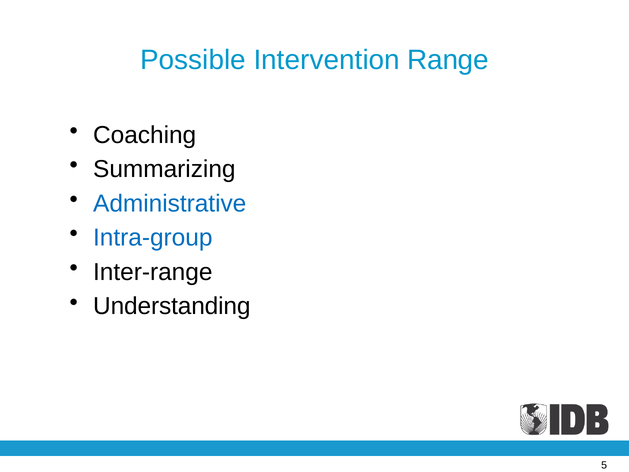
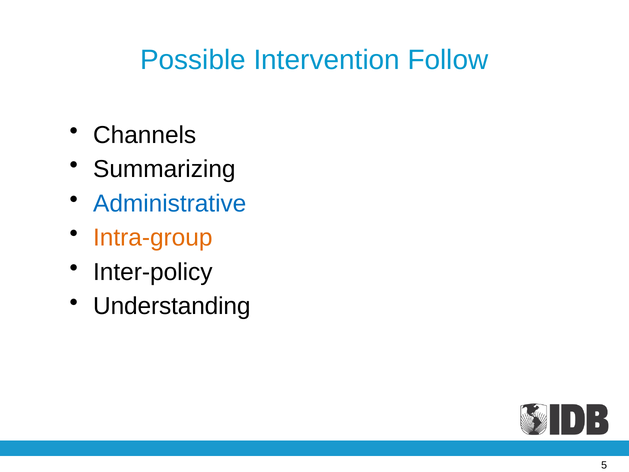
Range: Range -> Follow (448, 60)
Coaching: Coaching -> Channels (145, 135)
Intra-group colour: blue -> orange (153, 238)
Inter-range: Inter-range -> Inter-policy (153, 272)
